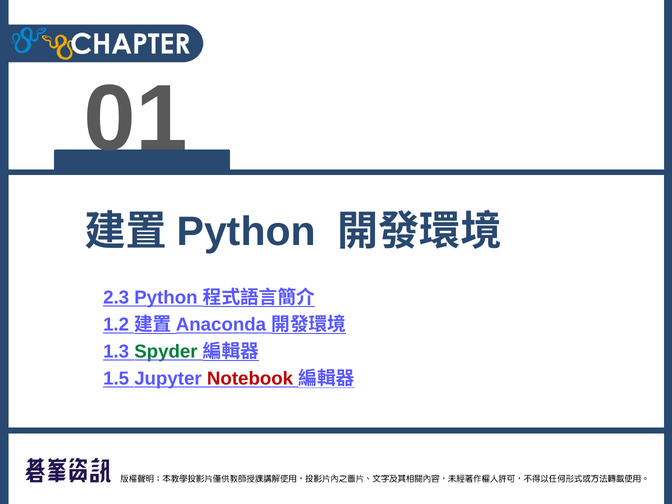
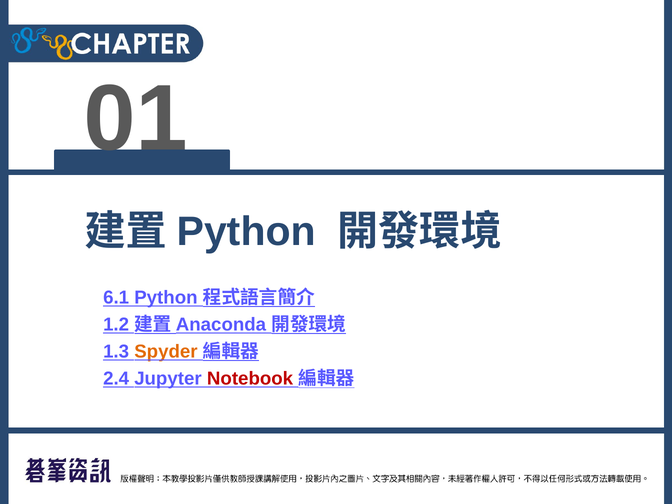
2.3: 2.3 -> 6.1 (116, 298)
Spyder colour: green -> orange (166, 352)
1.5: 1.5 -> 2.4 (116, 379)
